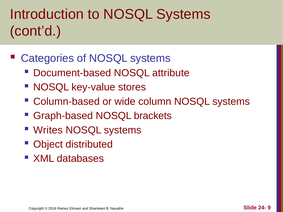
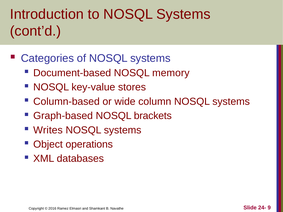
attribute: attribute -> memory (171, 73)
distributed: distributed -> operations (89, 145)
